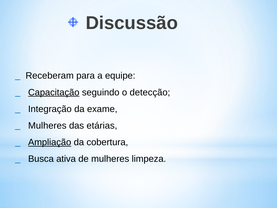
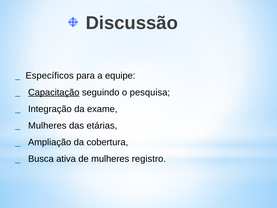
Receberam: Receberam -> Específicos (50, 76)
detecção: detecção -> pesquisa (150, 92)
Ampliação underline: present -> none (50, 142)
limpeza: limpeza -> registro (149, 159)
